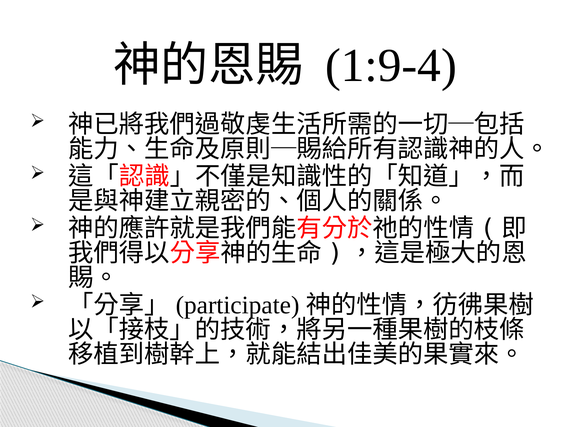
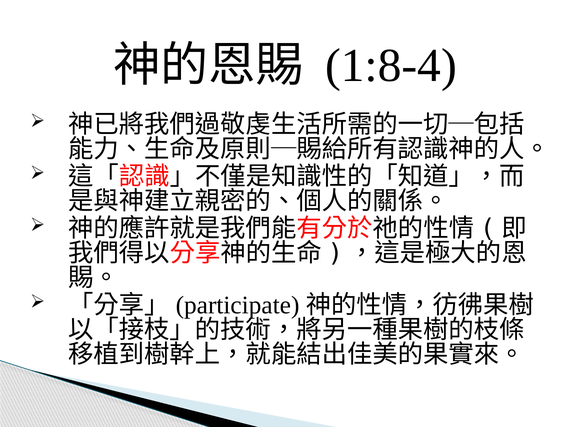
1:9-4: 1:9-4 -> 1:8-4 (391, 66)
